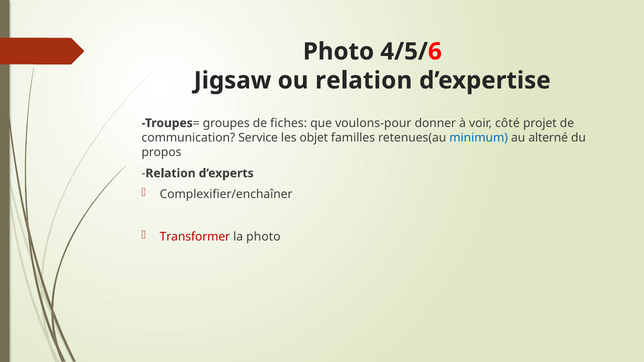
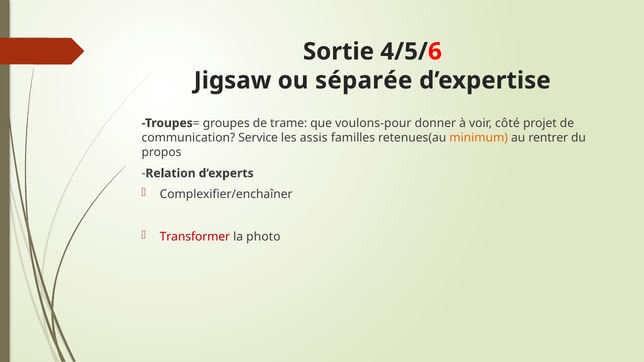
Photo: Photo -> Sortie (338, 52)
ou relation: relation -> séparée (364, 81)
fiches: fiches -> trame (289, 123)
objet: objet -> assis (314, 138)
minimum colour: blue -> orange (479, 138)
alterné: alterné -> rentrer (548, 138)
